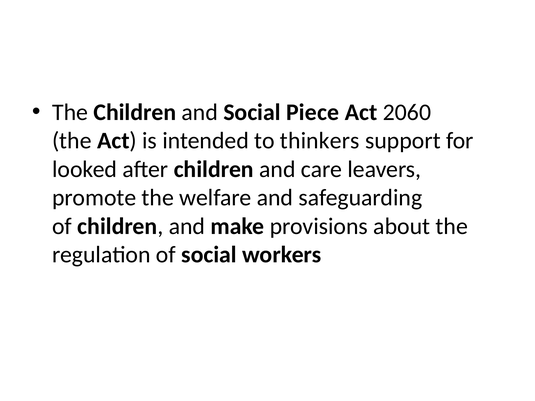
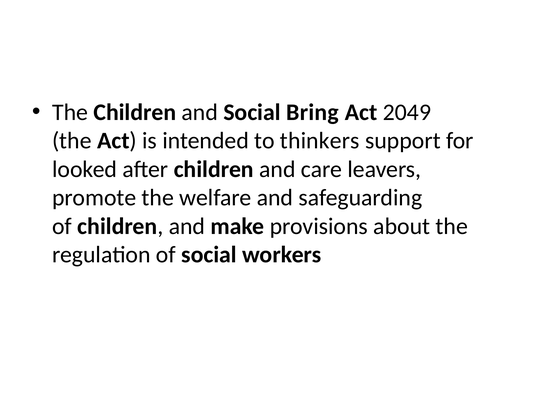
Piece: Piece -> Bring (313, 112)
2060: 2060 -> 2049 (407, 112)
